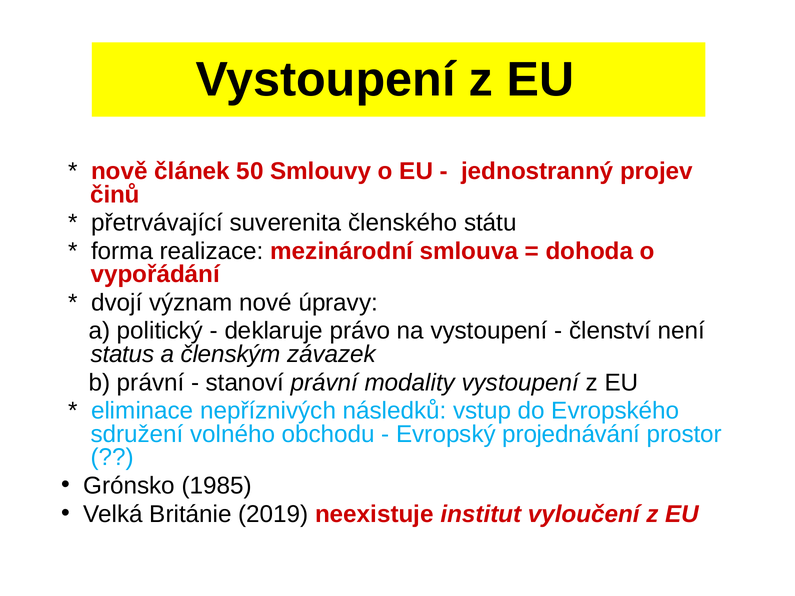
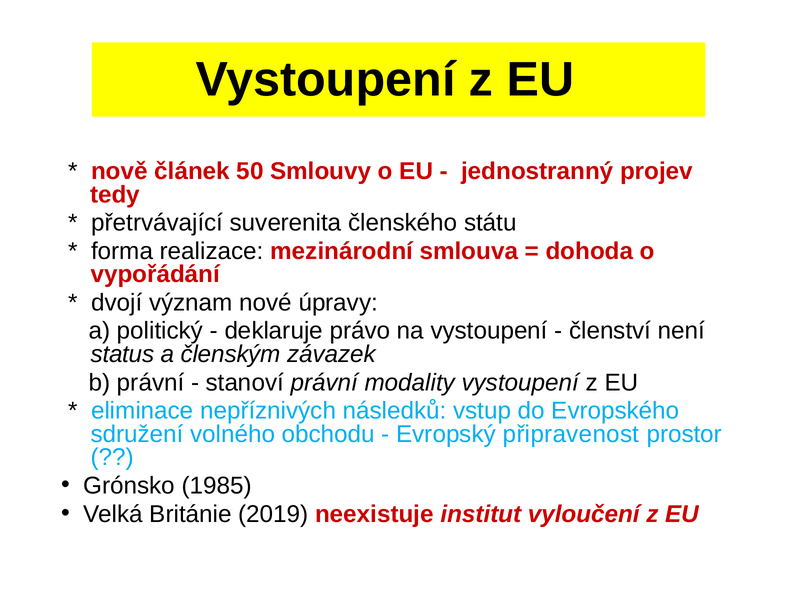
činů: činů -> tedy (115, 195)
projednávání: projednávání -> připravenost (571, 434)
